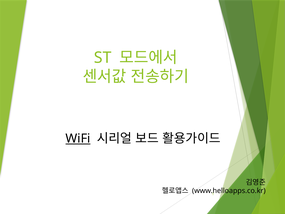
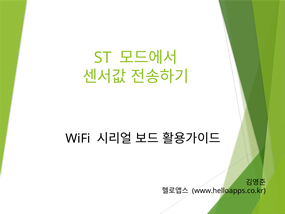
WiFi underline: present -> none (78, 138)
